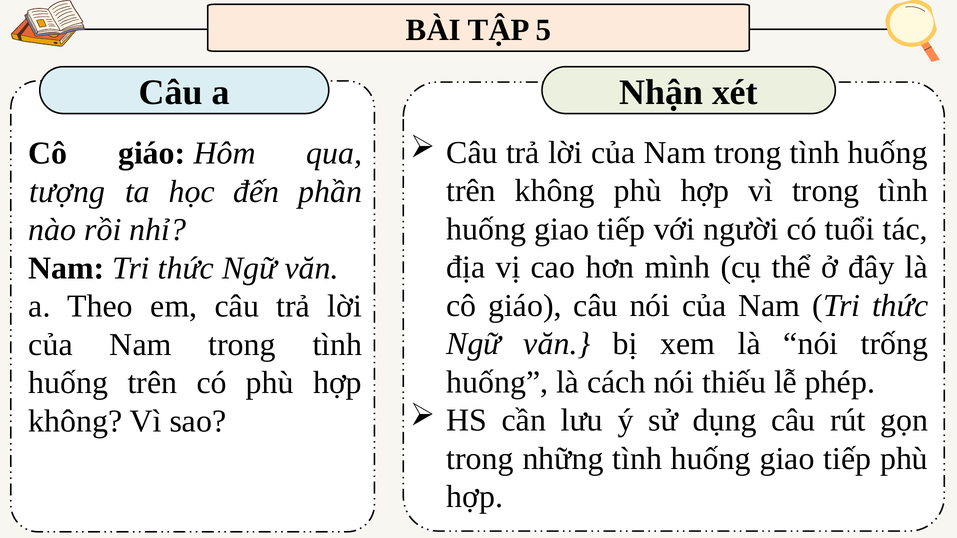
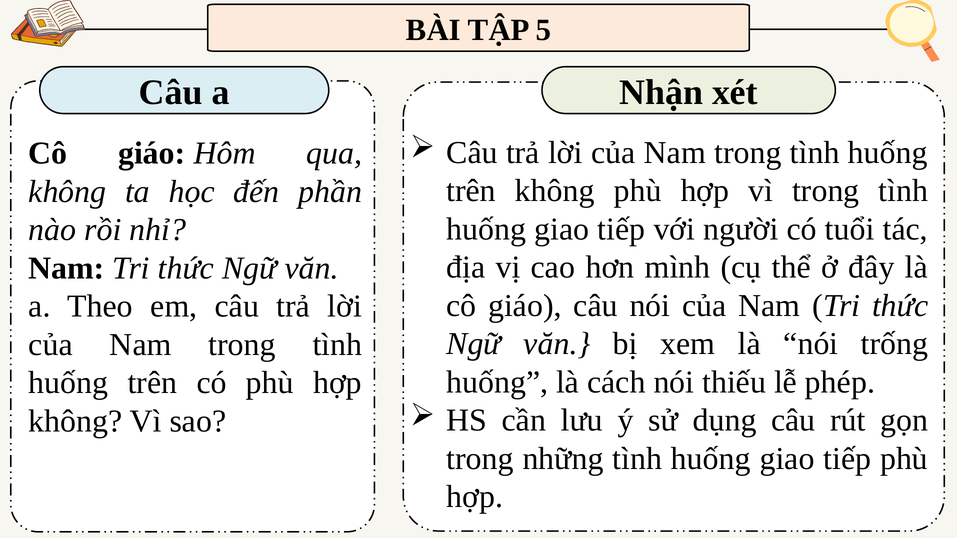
tượng: tượng -> không (67, 192)
